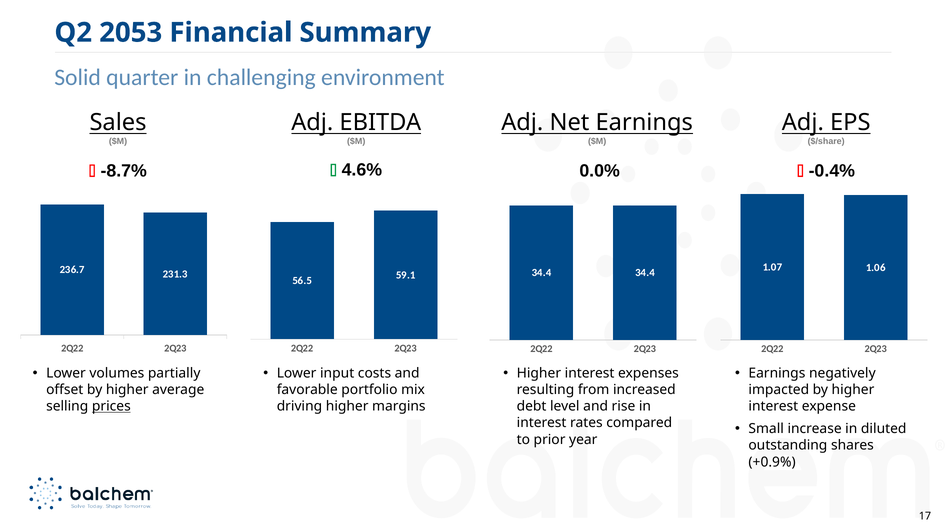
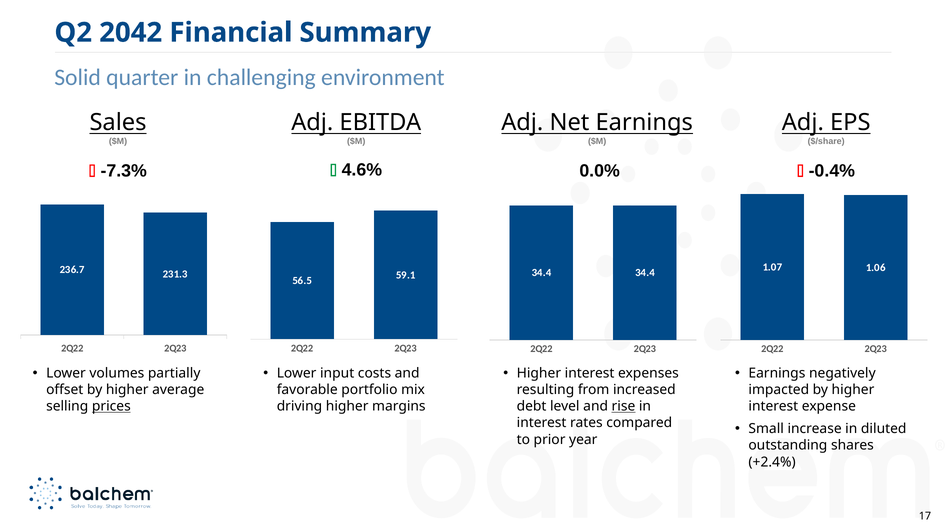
2053: 2053 -> 2042 (131, 33)
-8.7%: -8.7% -> -7.3% (124, 171)
rise underline: none -> present (623, 407)
+0.9%: +0.9% -> +2.4% (772, 463)
